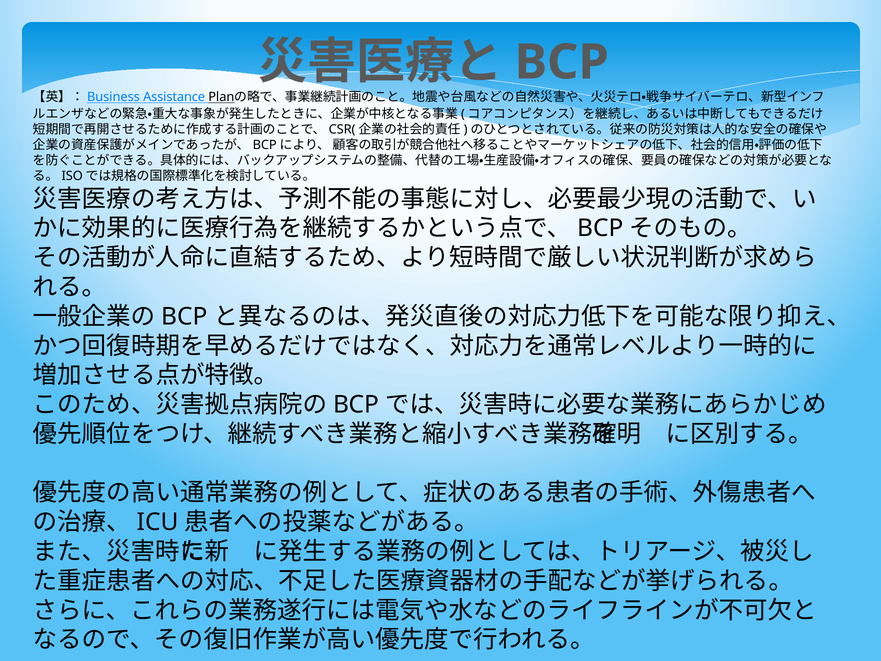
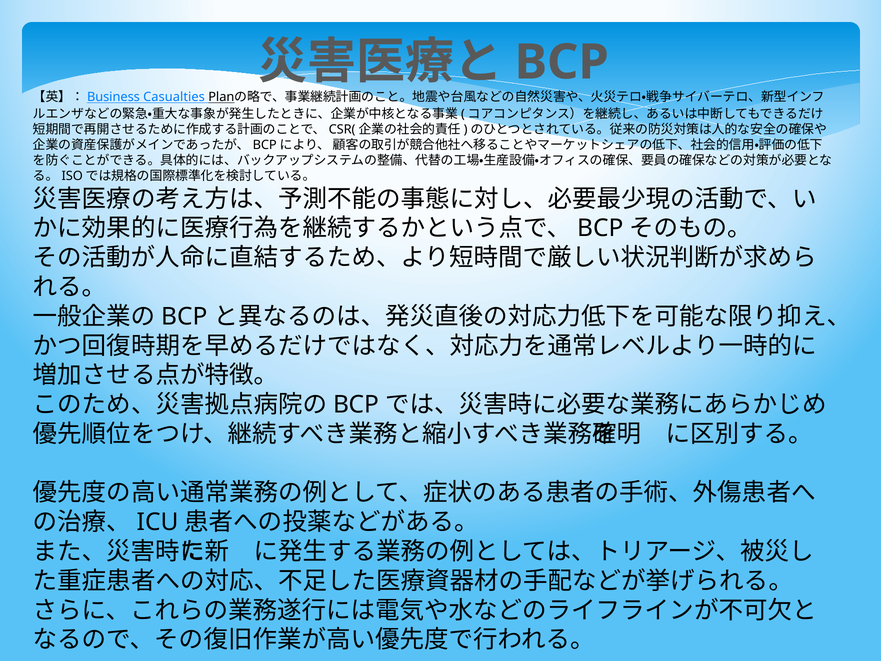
Assistance: Assistance -> Casualties (174, 97)
